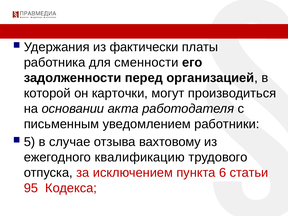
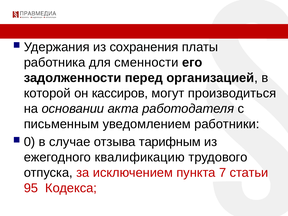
фактически: фактически -> сохранения (144, 47)
карточки: карточки -> кассиров (120, 93)
5: 5 -> 0 (30, 142)
вахтовому: вахтовому -> тарифным (170, 142)
6: 6 -> 7 (223, 173)
